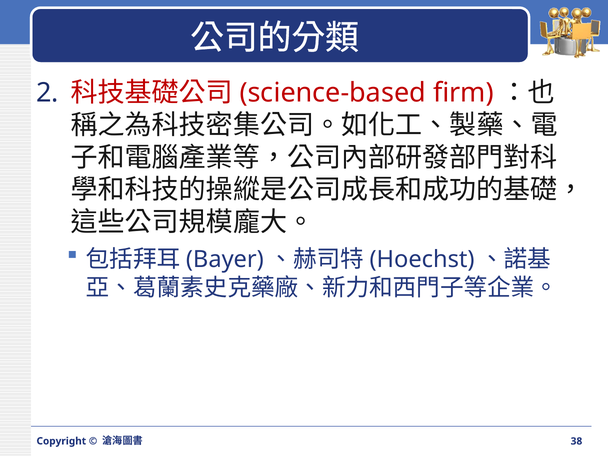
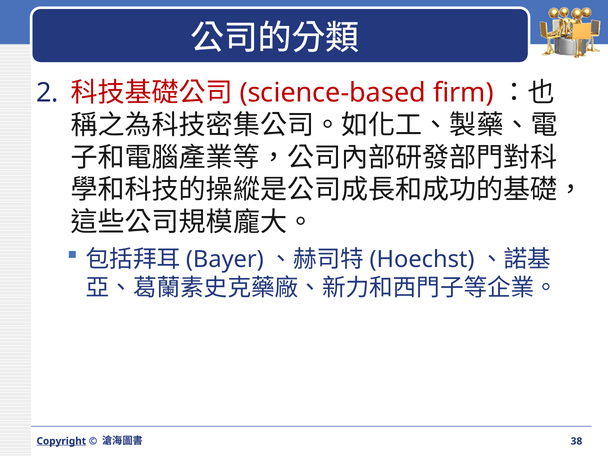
Copyright underline: none -> present (61, 441)
